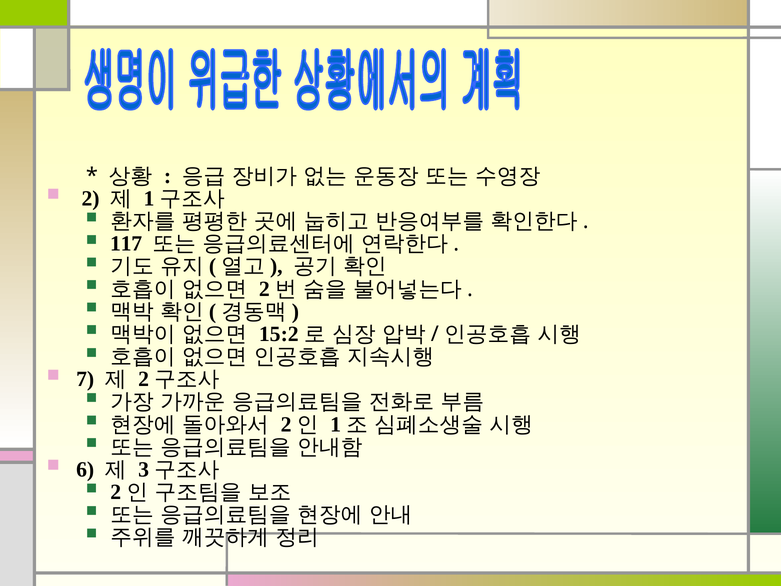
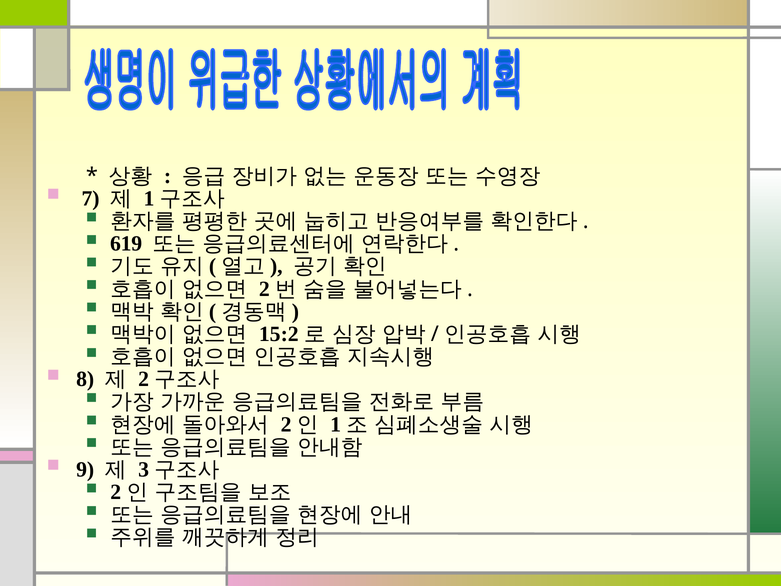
2: 2 -> 7 (91, 199)
117: 117 -> 619 (126, 244)
7: 7 -> 8 (85, 379)
6: 6 -> 9 (85, 469)
